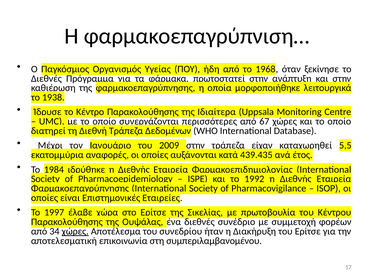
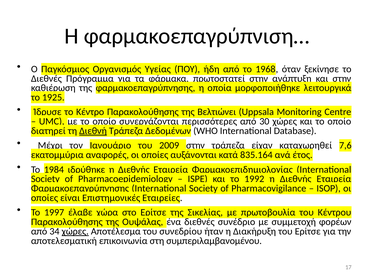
1938: 1938 -> 1925 (53, 98)
Ιδιαίτερα: Ιδιαίτερα -> Βελτιώνει (217, 112)
67: 67 -> 30 (264, 122)
Διεθνή underline: none -> present (93, 131)
5,5: 5,5 -> 7,6 (345, 146)
439.435: 439.435 -> 835.164 (256, 155)
